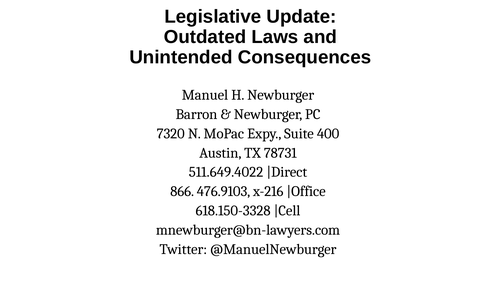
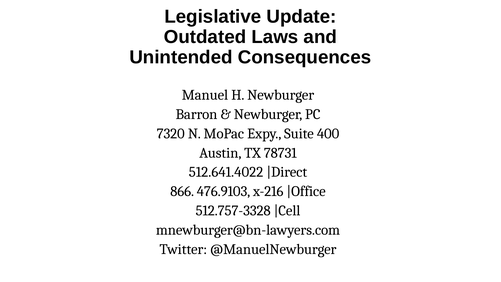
511.649.4022: 511.649.4022 -> 512.641.4022 (226, 172)
618.150-3328: 618.150-3328 -> 512.757-3328 (233, 211)
